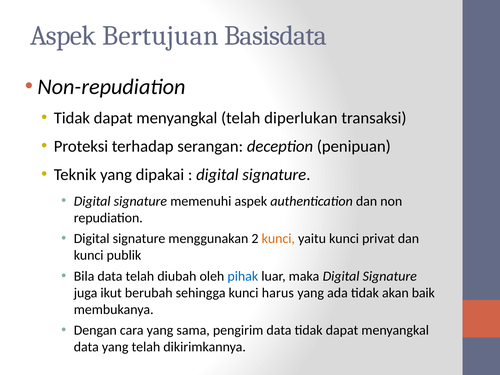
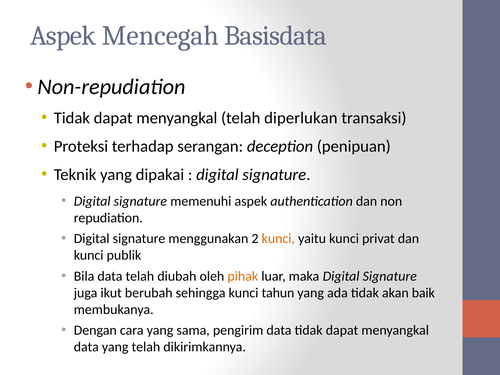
Bertujuan: Bertujuan -> Mencegah (160, 36)
pihak colour: blue -> orange (243, 276)
harus: harus -> tahun (278, 293)
